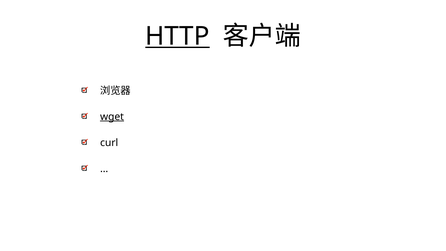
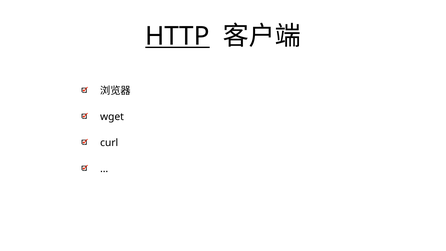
wget underline: present -> none (112, 117)
